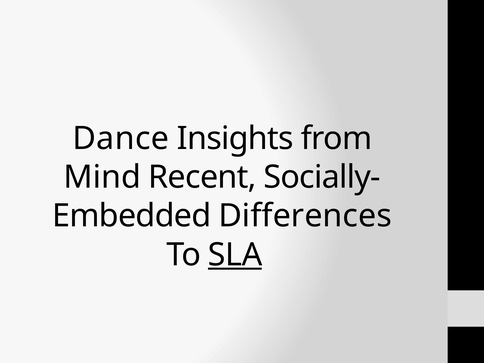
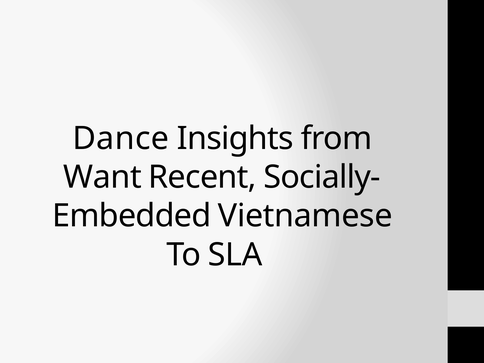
Mind: Mind -> Want (103, 177)
Differences: Differences -> Vietnamese (305, 216)
SLA underline: present -> none (235, 255)
